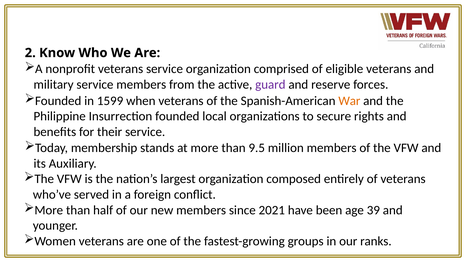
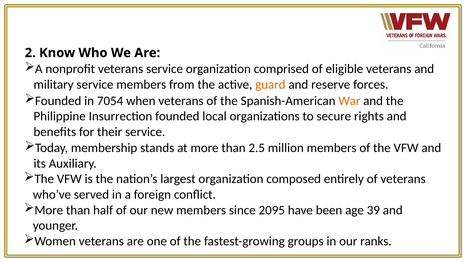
guard colour: purple -> orange (270, 85)
1599: 1599 -> 7054 (110, 101)
9.5: 9.5 -> 2.5 (257, 148)
2021: 2021 -> 2095 (272, 210)
